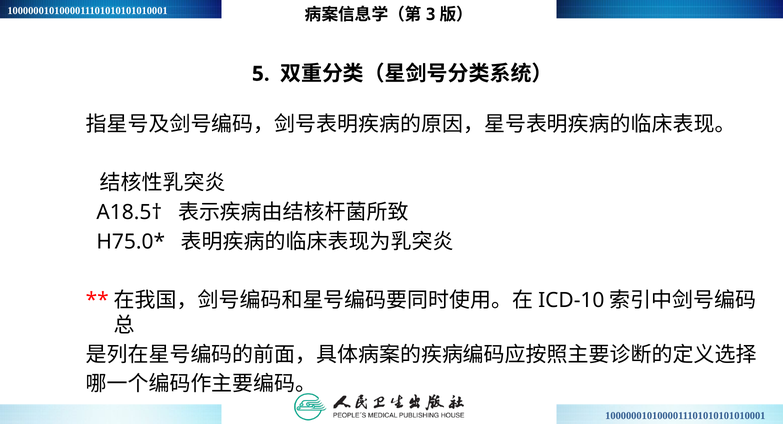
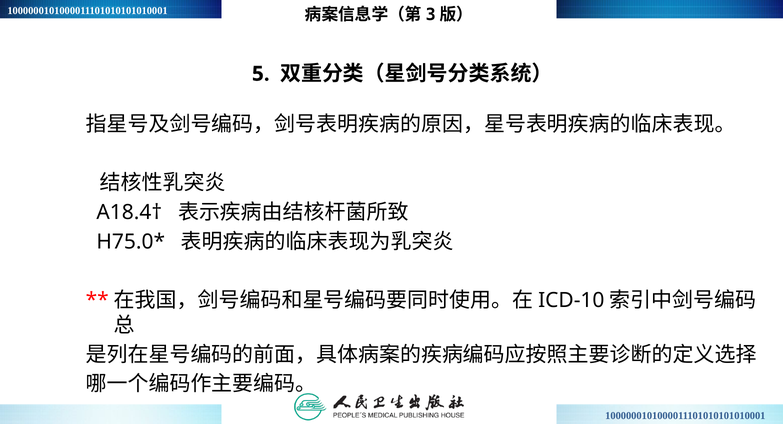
A18.5†: A18.5† -> A18.4† (129, 212)
